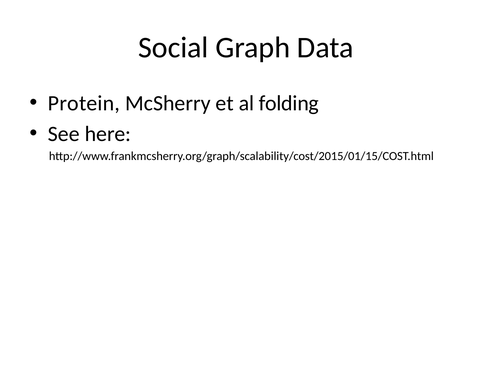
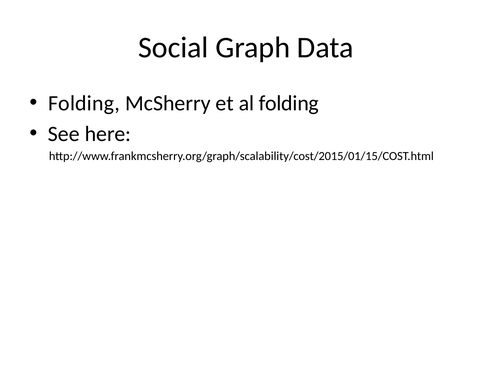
Protein: Protein -> Folding (84, 103)
